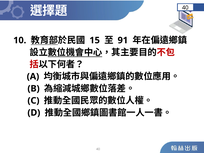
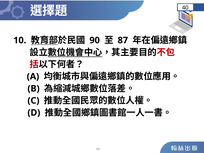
15: 15 -> 90 (95, 40)
91: 91 -> 87 (123, 40)
